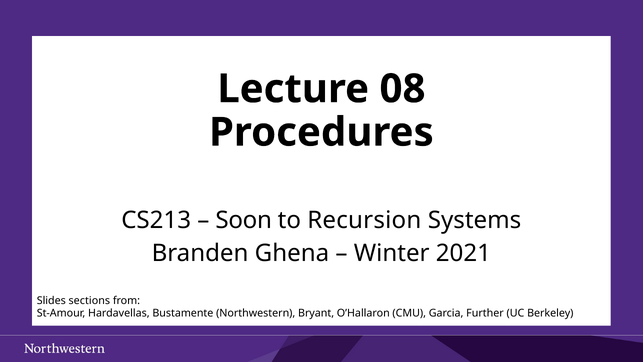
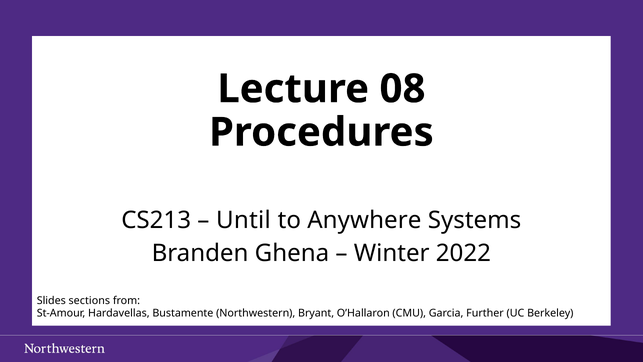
Soon: Soon -> Until (243, 220)
Recursion: Recursion -> Anywhere (364, 220)
2021: 2021 -> 2022 (463, 253)
